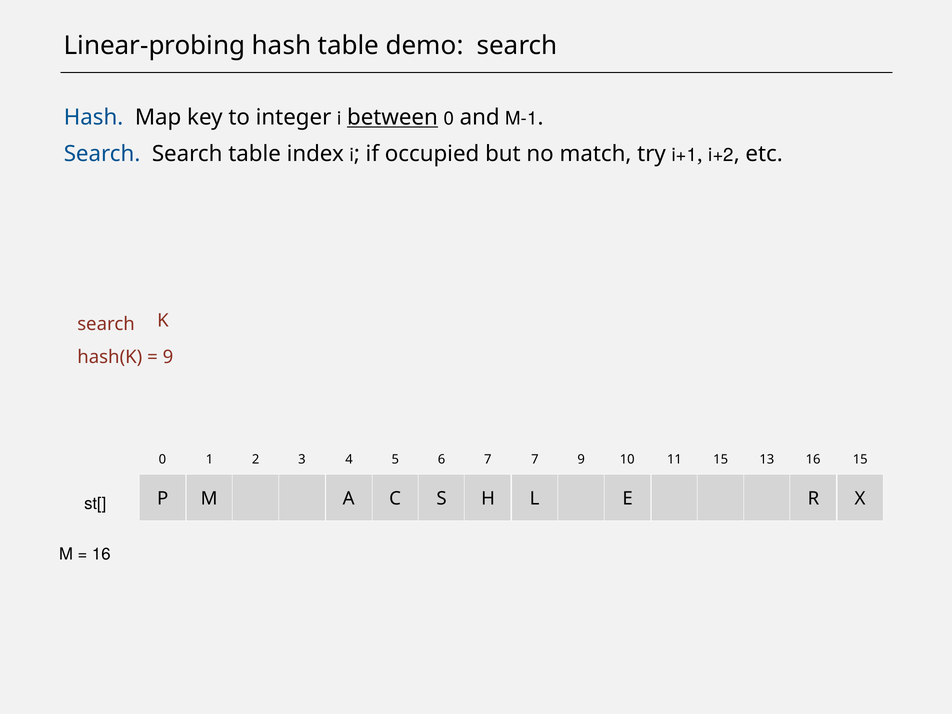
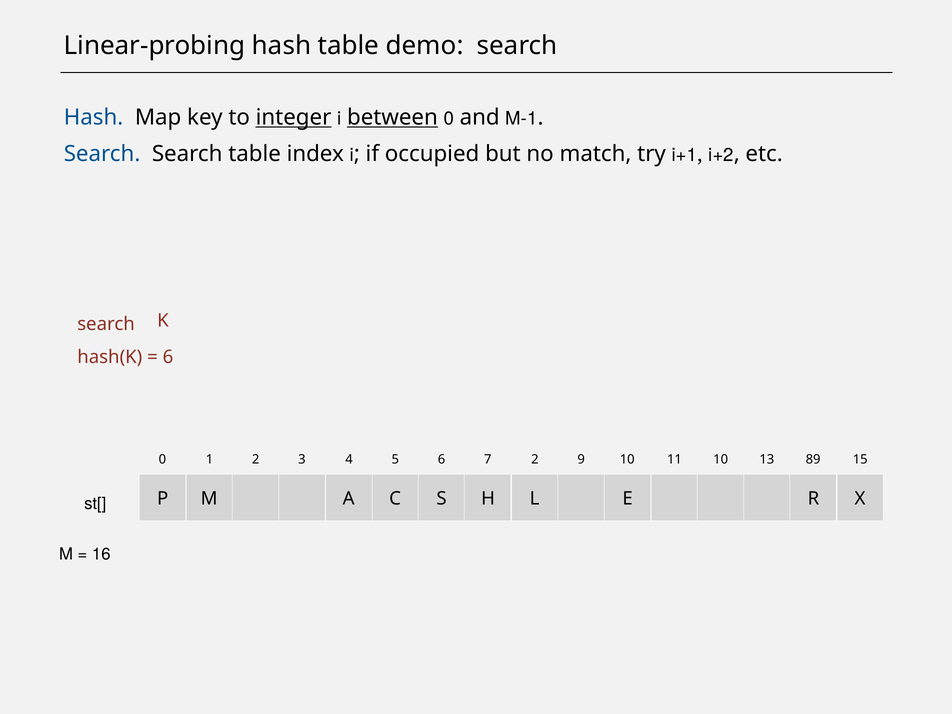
integer underline: none -> present (294, 117)
9: 9 -> 6 (168, 357)
7 7: 7 -> 2 (535, 459)
11 15: 15 -> 10 (721, 459)
13 16: 16 -> 89 (813, 459)
